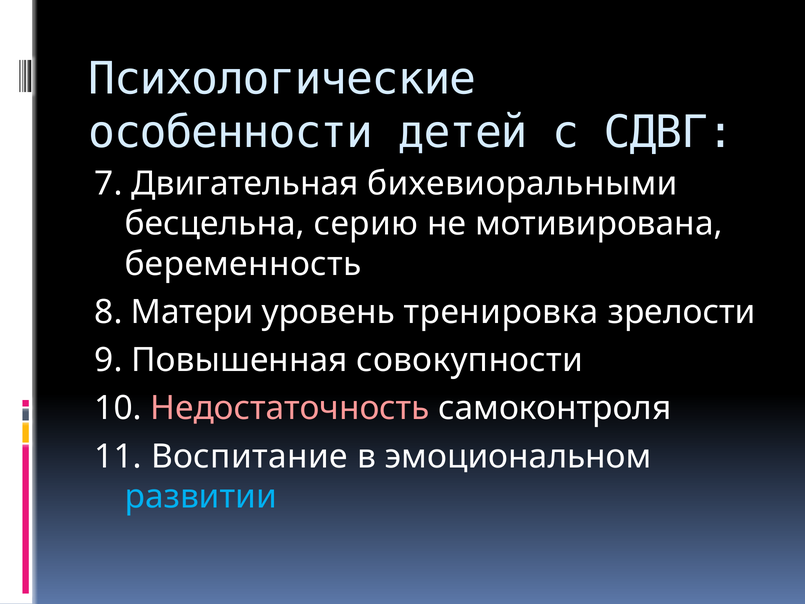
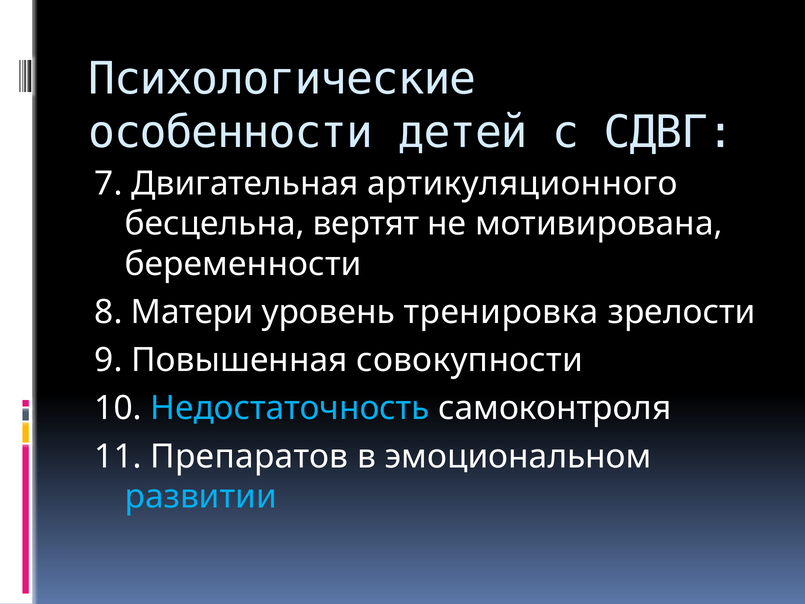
бихевиоральными: бихевиоральными -> артикуляционного (523, 183)
серию: серию -> вертят (366, 224)
беременность: беременность -> беременности (243, 264)
Недостаточность colour: pink -> light blue (290, 408)
Воспитание: Воспитание -> Препаратов (249, 456)
